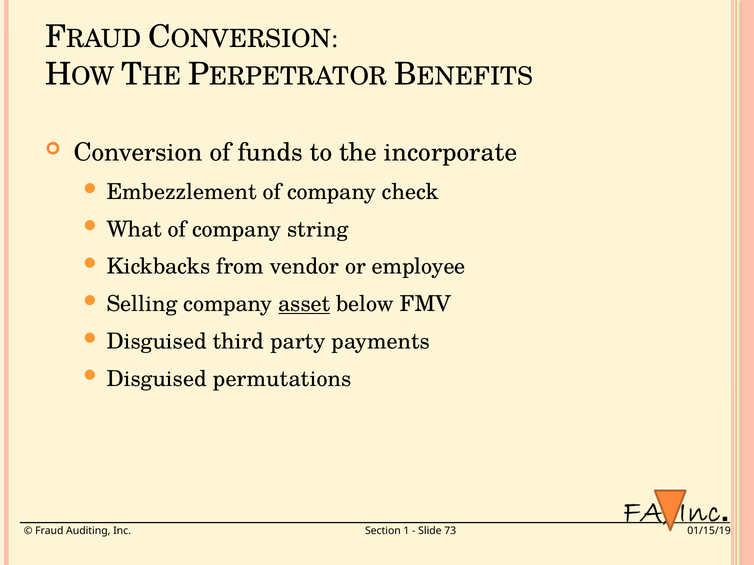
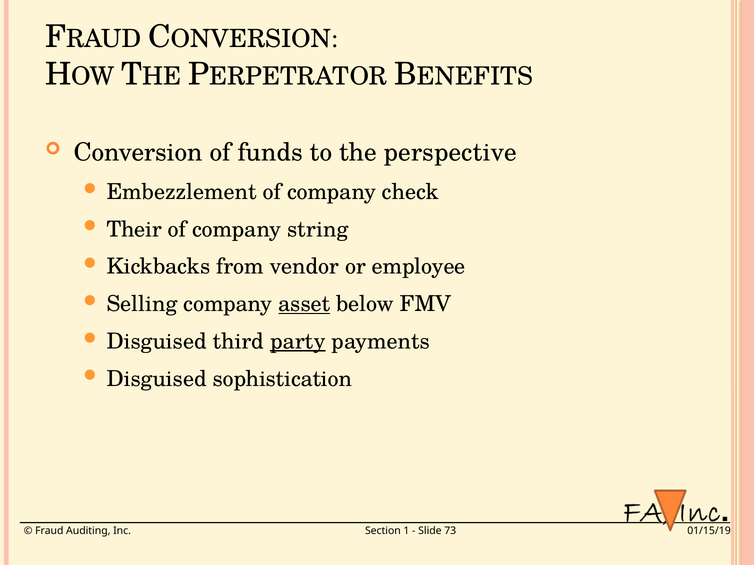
incorporate: incorporate -> perspective (450, 153)
What: What -> Their (134, 230)
party underline: none -> present (298, 342)
permutations: permutations -> sophistication (282, 379)
